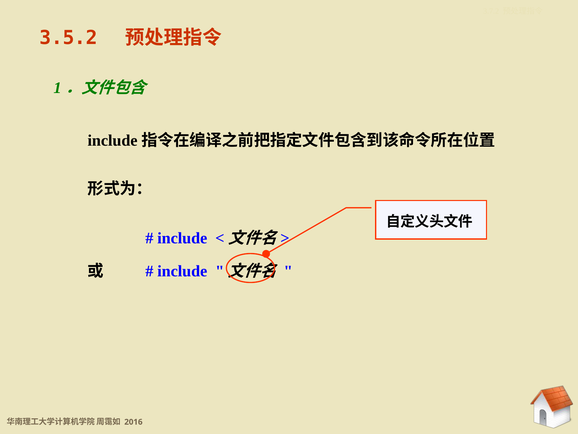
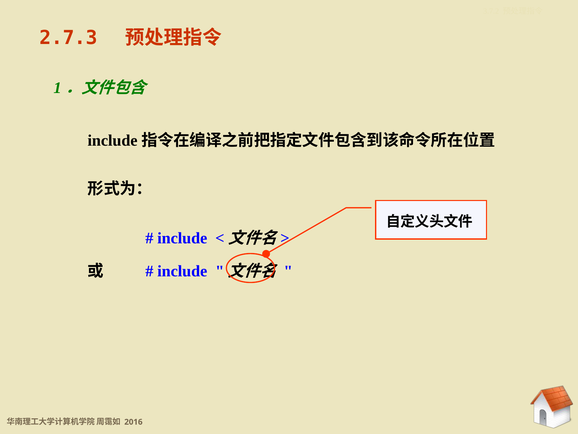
3.5.2: 3.5.2 -> 2.7.3 (69, 38)
